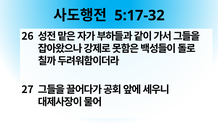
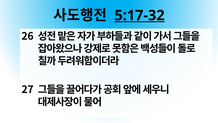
5:17-32 underline: none -> present (139, 15)
